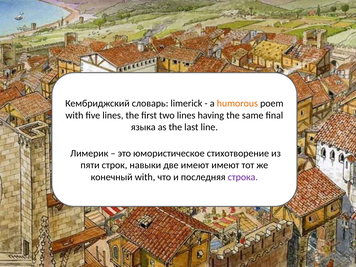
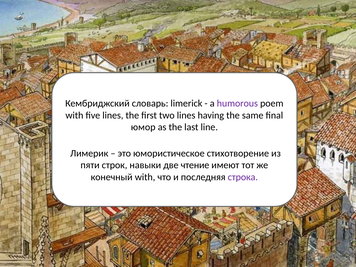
humorous colour: orange -> purple (237, 103)
языка: языка -> юмор (143, 127)
две имеют: имеют -> чтение (195, 165)
